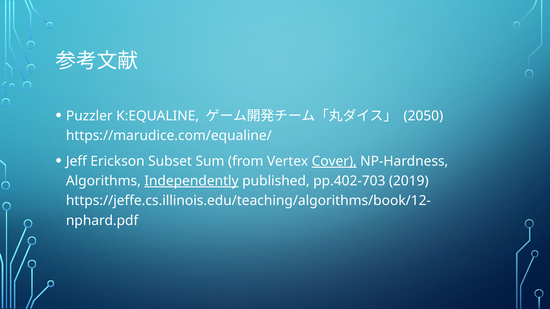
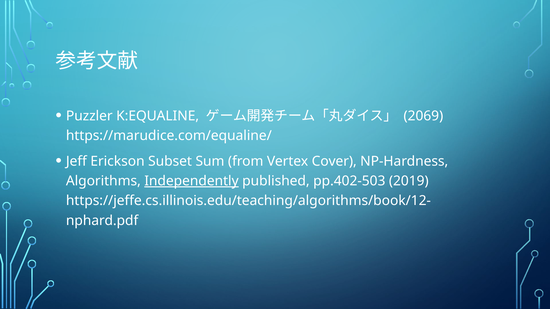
2050: 2050 -> 2069 (423, 116)
Cover underline: present -> none (334, 161)
pp.402-703: pp.402-703 -> pp.402-503 (349, 181)
